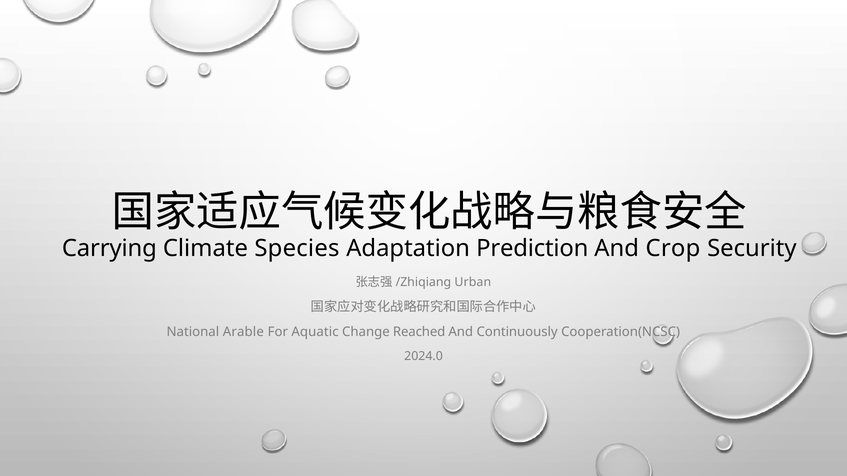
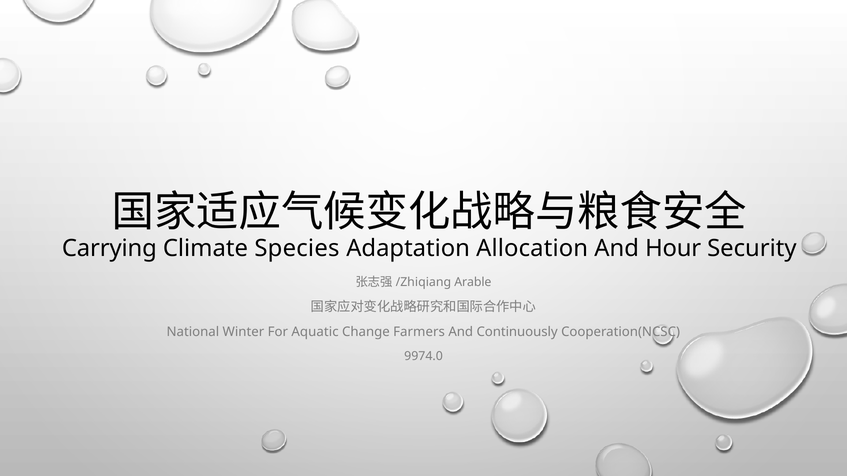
Prediction: Prediction -> Allocation (532, 248)
Crop: Crop -> Hour (673, 248)
Urban: Urban -> Arable (473, 283)
Arable: Arable -> Winter (243, 332)
Reached: Reached -> Farmers (419, 332)
2024.0: 2024.0 -> 9974.0 (424, 357)
